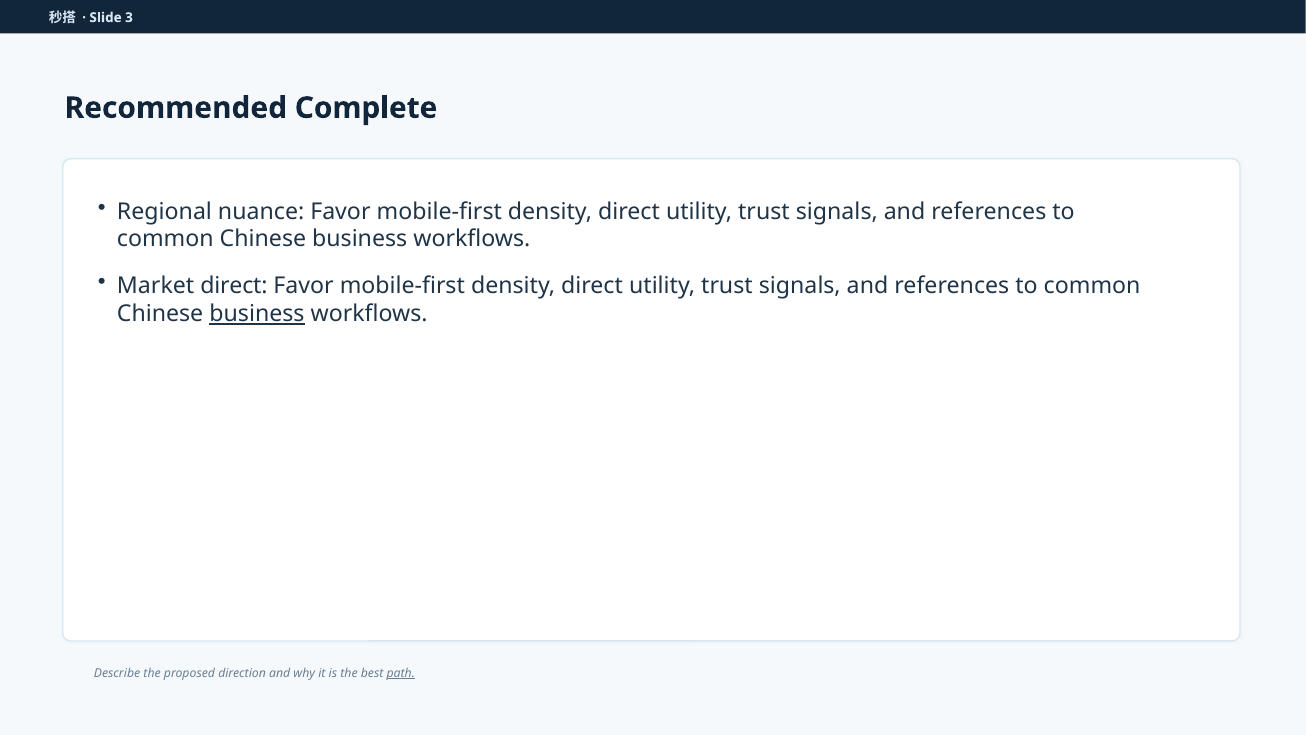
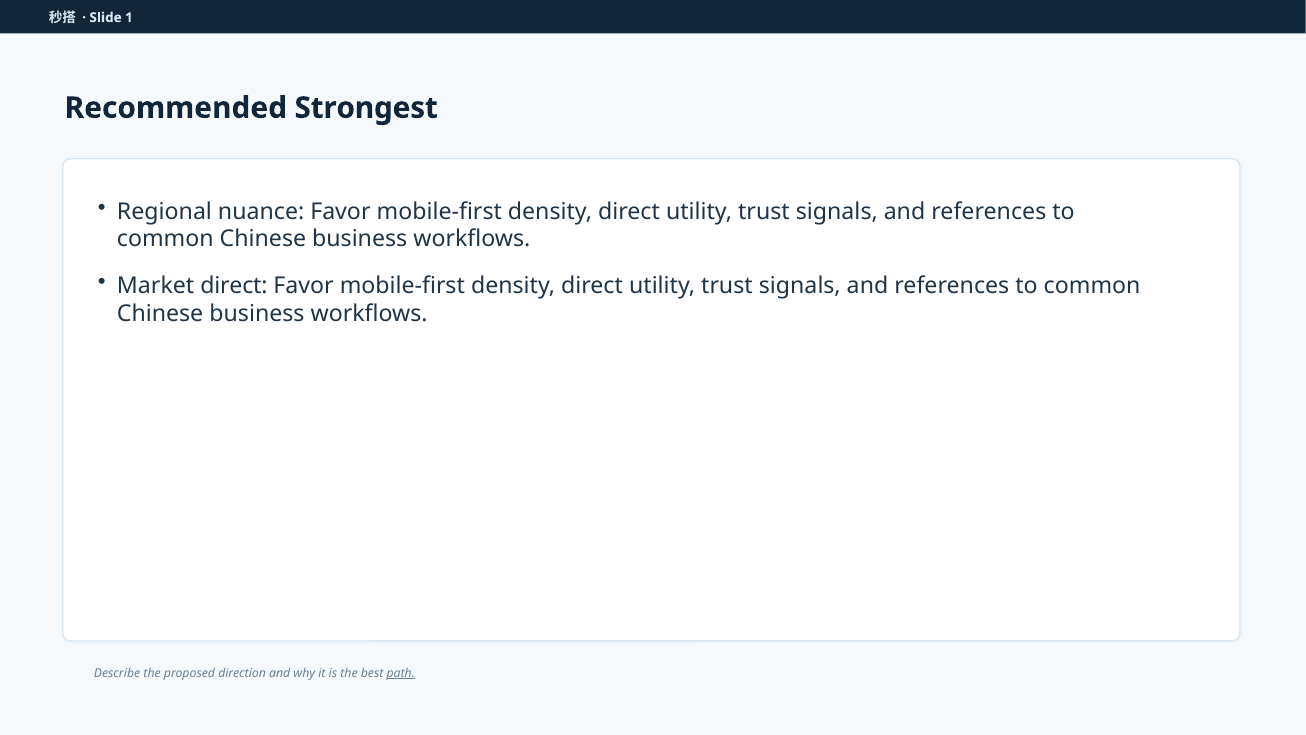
3: 3 -> 1 (129, 18)
Complete: Complete -> Strongest (366, 108)
business underline: present -> none (257, 314)
